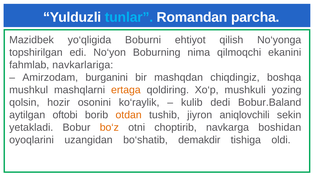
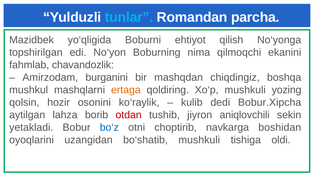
navkarlariga: navkarlariga -> chavandozlik (83, 65)
Bobur.Baland: Bobur.Baland -> Bobur.Xipcha (270, 102)
oftobi: oftobi -> lahza (65, 115)
otdan colour: orange -> red (129, 115)
bo‘z colour: orange -> blue (109, 127)
bo‘shatib demakdir: demakdir -> mushkuli (199, 140)
